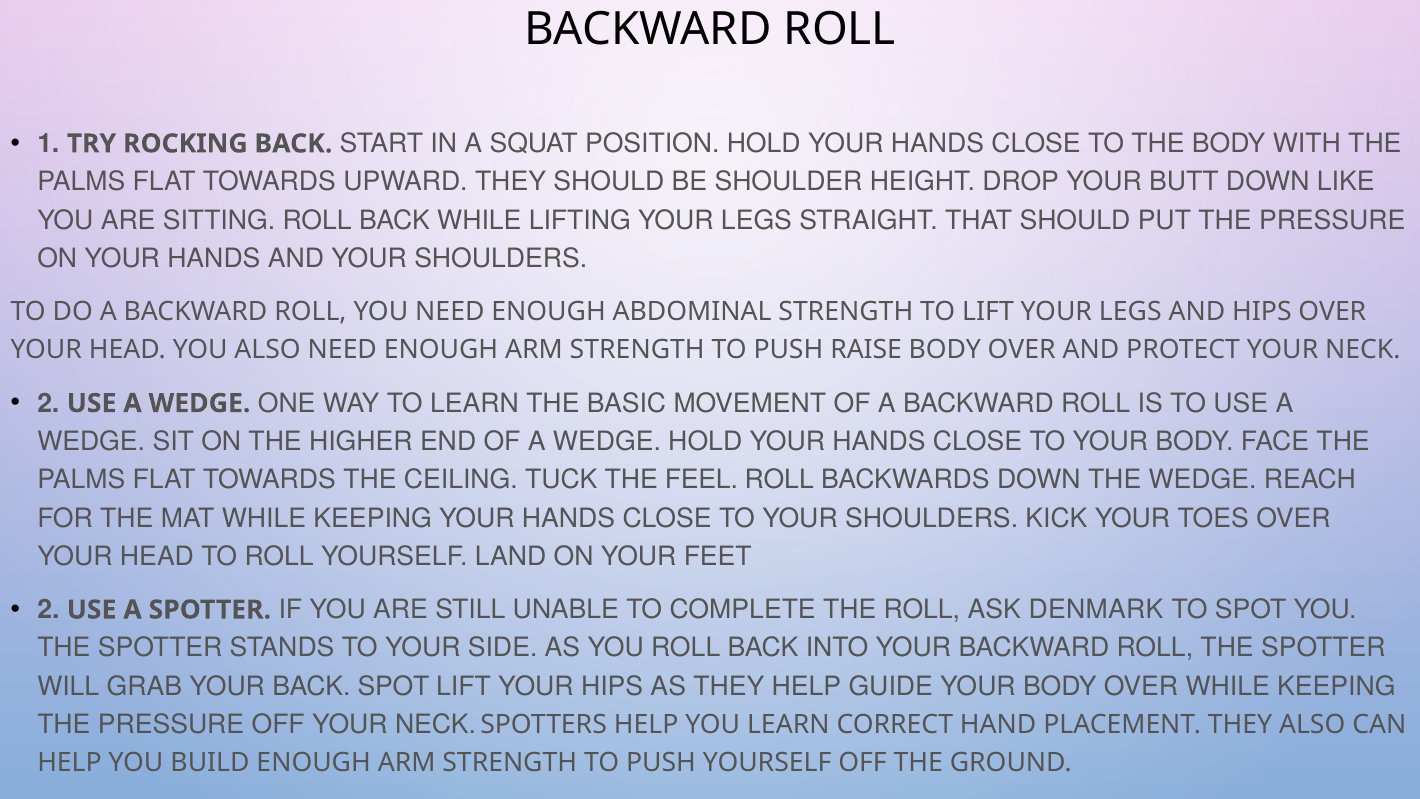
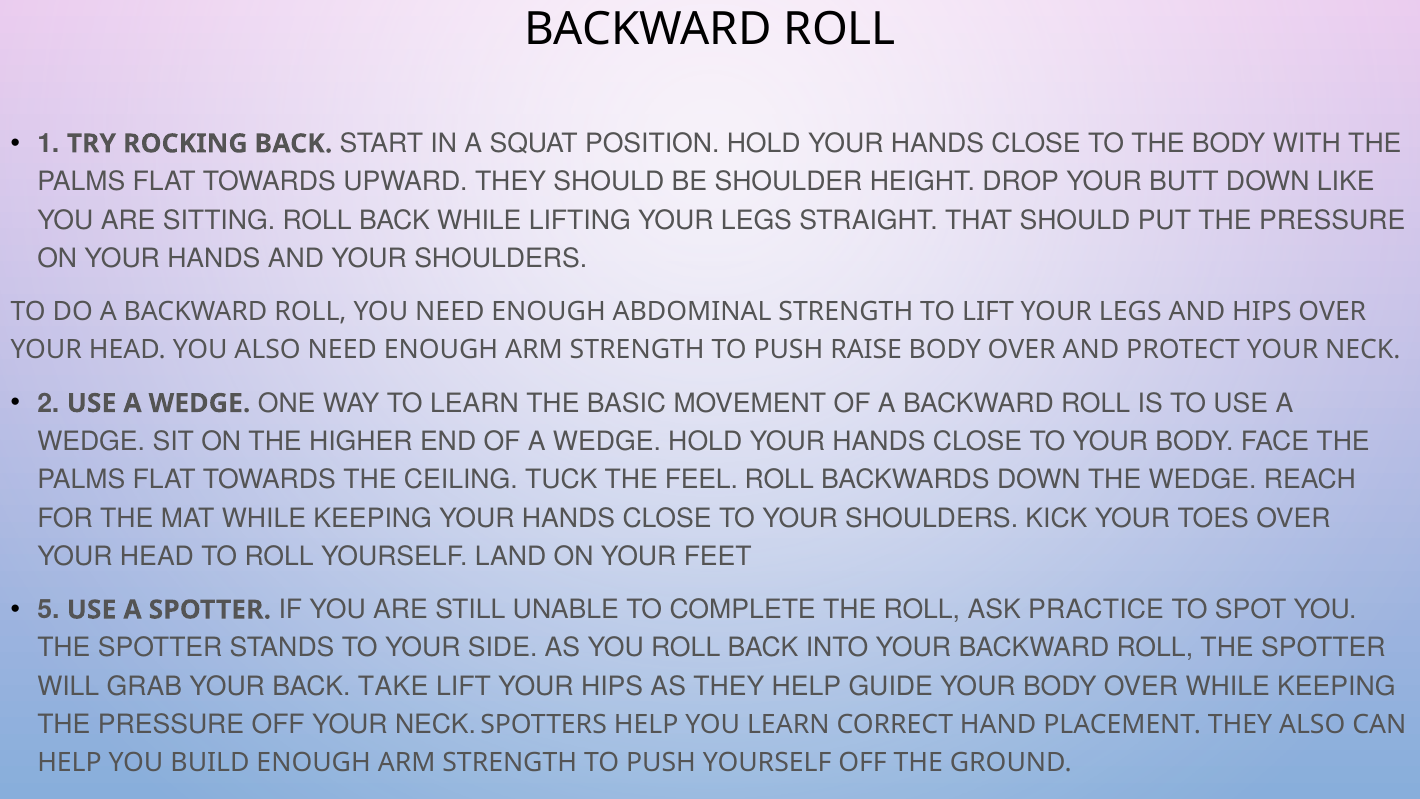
2: 2 -> 5 (48, 610)
DENMARK: DENMARK -> PRACTICE (1096, 610)
BACK SPOT: SPOT -> TAKE (393, 686)
